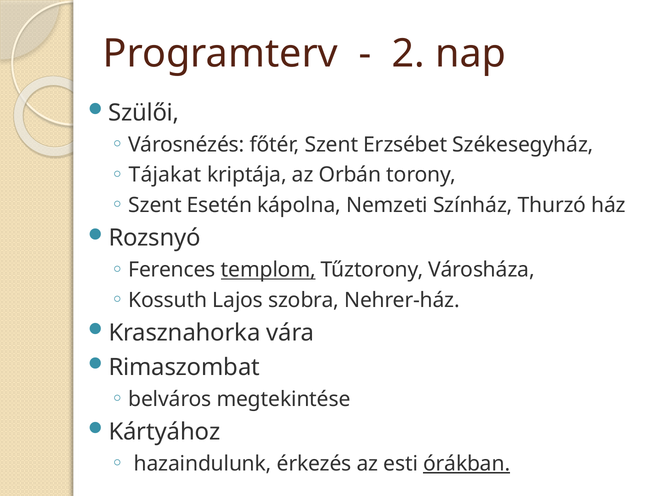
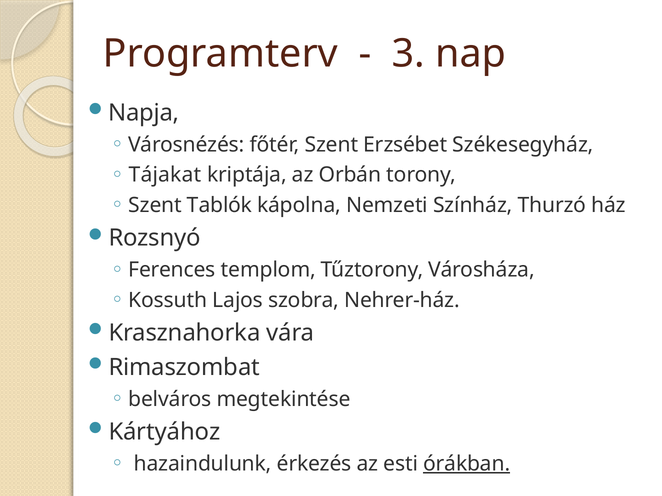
2: 2 -> 3 (408, 54)
Szülői: Szülői -> Napja (144, 113)
Esetén: Esetén -> Tablók (220, 206)
templom underline: present -> none (268, 270)
